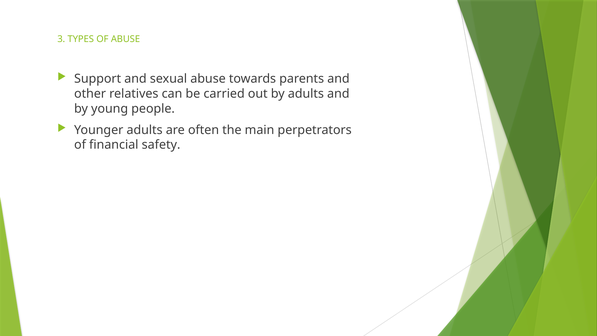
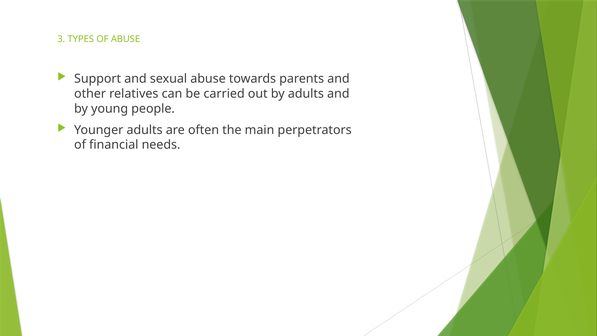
safety: safety -> needs (161, 145)
